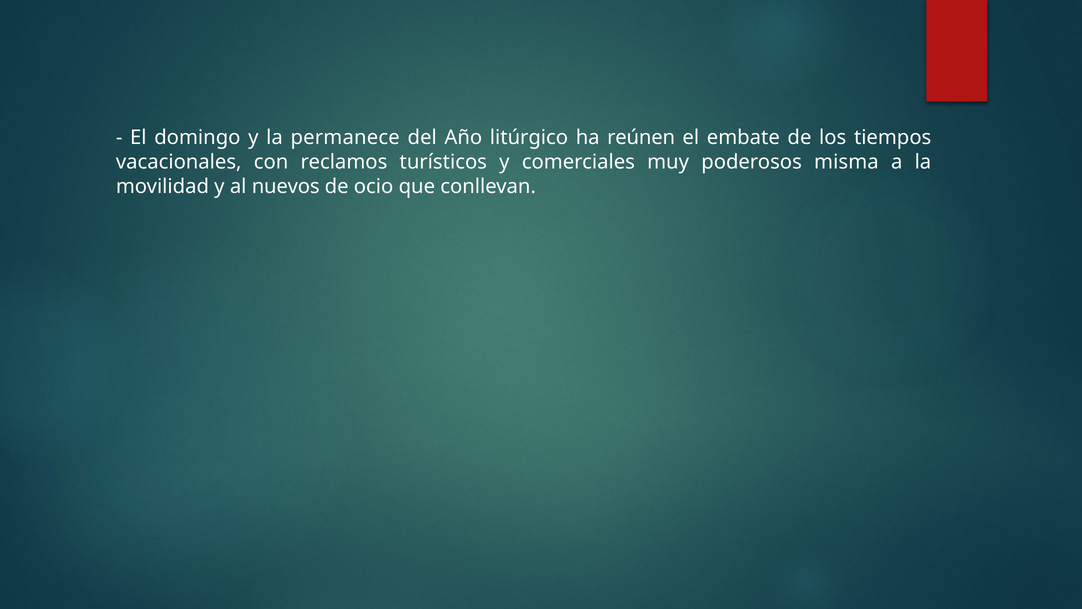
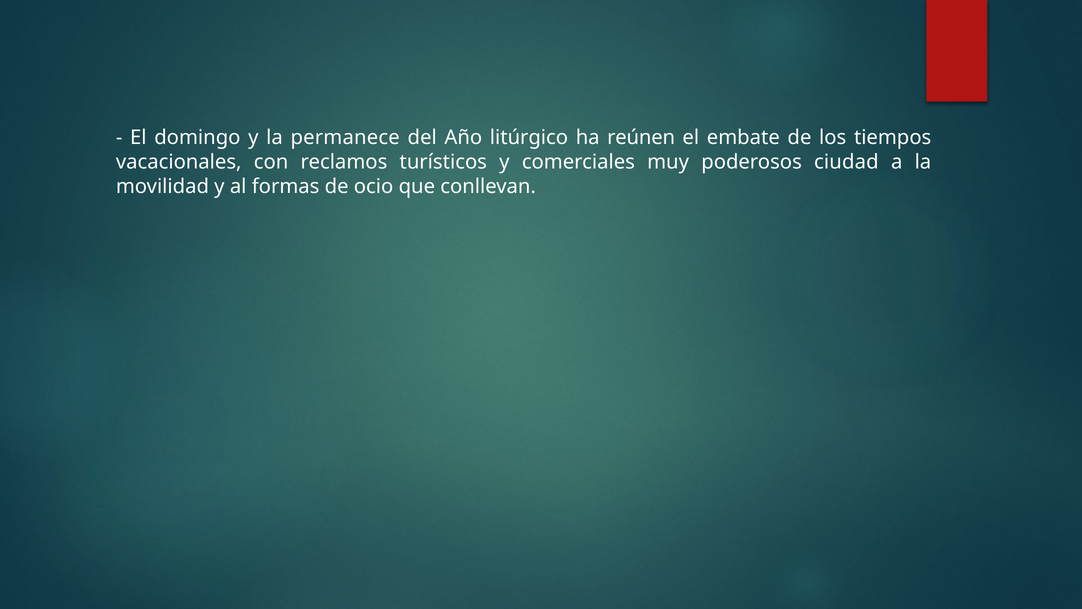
misma: misma -> ciudad (846, 162)
nuevos: nuevos -> formas (286, 186)
